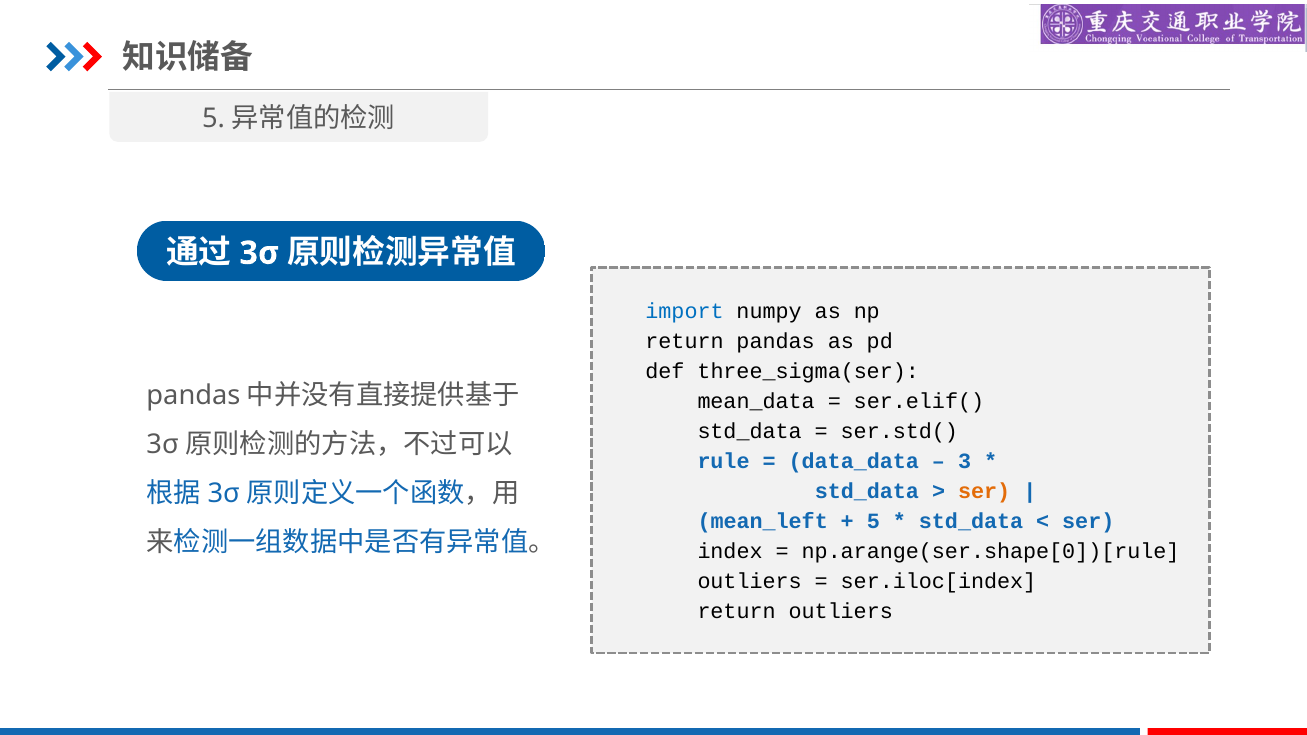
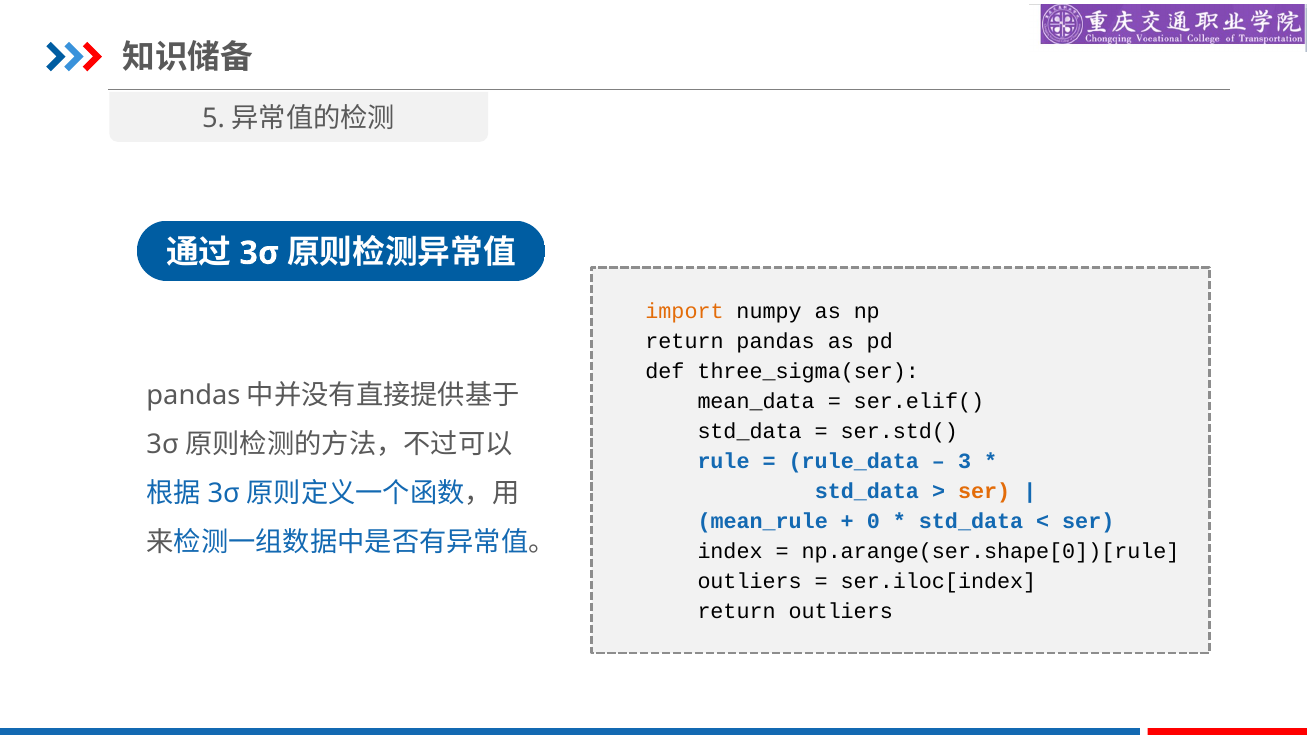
import colour: blue -> orange (685, 312)
data_data: data_data -> rule_data (854, 462)
mean_left: mean_left -> mean_rule (763, 522)
5: 5 -> 0 (873, 522)
